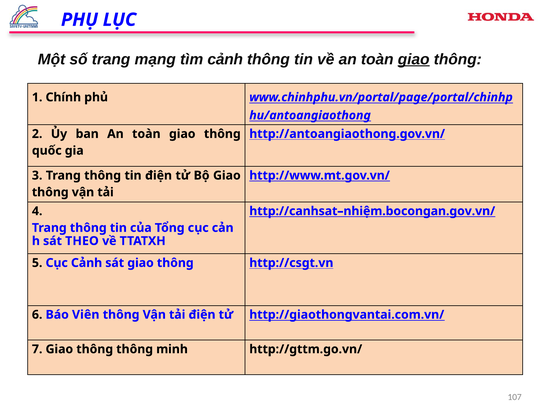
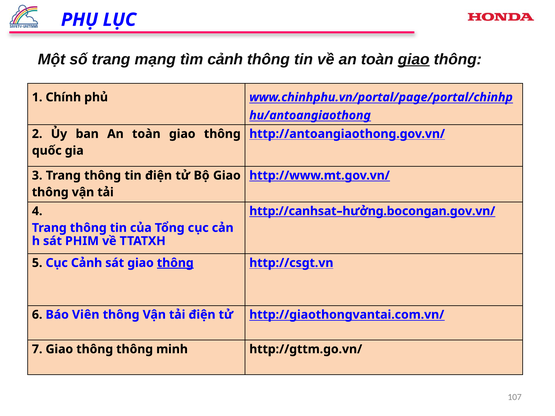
http://canhsat–nhiệm.bocongan.gov.vn/: http://canhsat–nhiệm.bocongan.gov.vn/ -> http://canhsat–hưởng.bocongan.gov.vn/ (372, 211)
THEO: THEO -> PHIM (82, 241)
thông underline: none -> present (175, 263)
